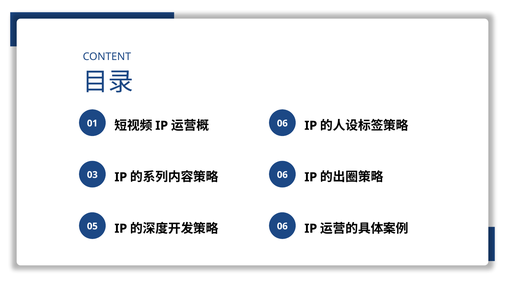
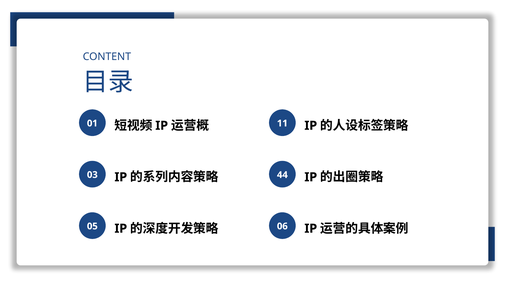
06: 06 -> 11 (282, 123)
06: 06 -> 44 (282, 175)
